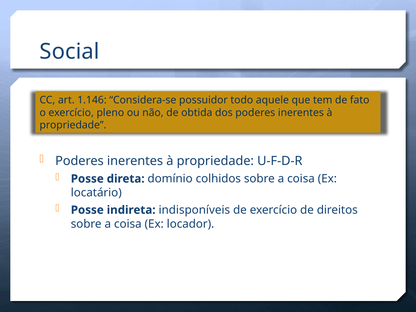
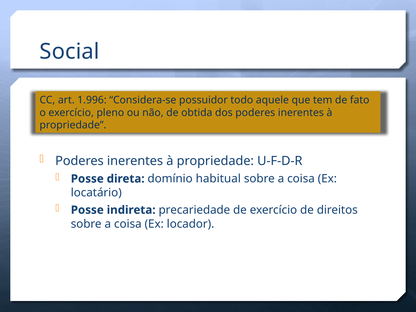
1.146: 1.146 -> 1.996 (92, 100)
colhidos: colhidos -> habitual (218, 179)
indisponíveis: indisponíveis -> precariedade (194, 210)
